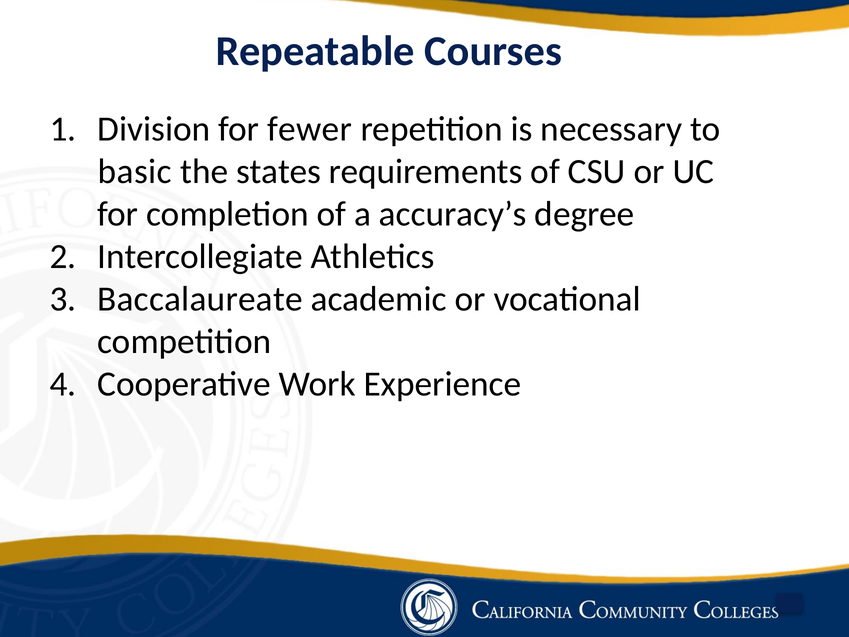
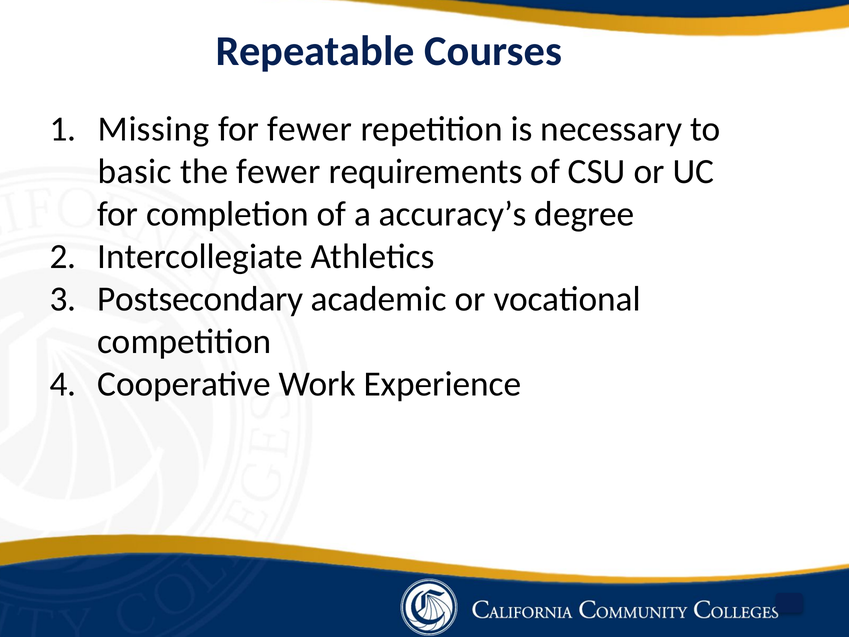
Division: Division -> Missing (154, 129)
the states: states -> fewer (278, 172)
Baccalaureate: Baccalaureate -> Postsecondary (200, 299)
